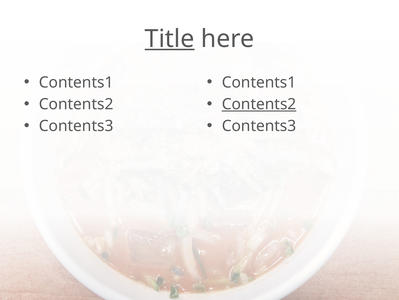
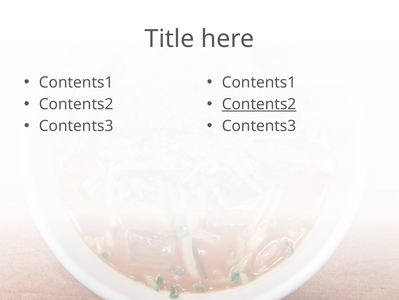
Title underline: present -> none (170, 39)
